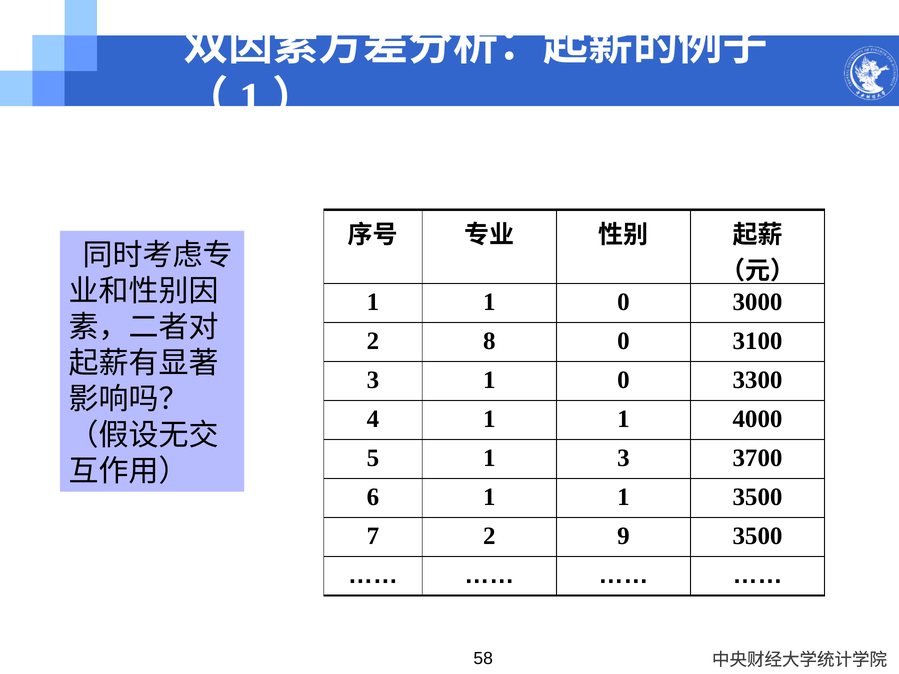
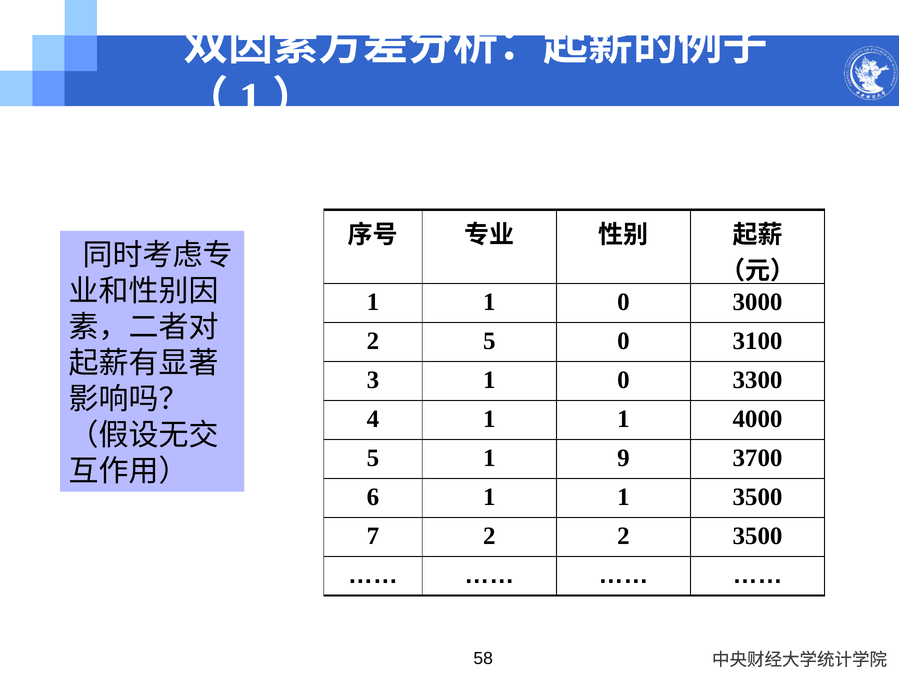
2 8: 8 -> 5 (489, 341)
1 3: 3 -> 9 (623, 458)
2 9: 9 -> 2 (623, 536)
